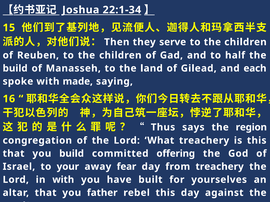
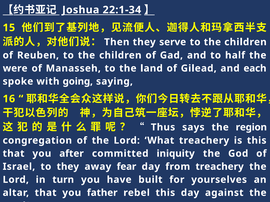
build: build -> were (15, 68)
made: made -> going (78, 82)
you build: build -> after (72, 154)
offering: offering -> iniquity (176, 154)
to your: your -> they (68, 167)
in with: with -> turn (63, 180)
